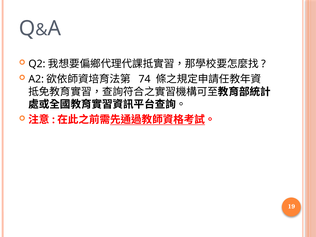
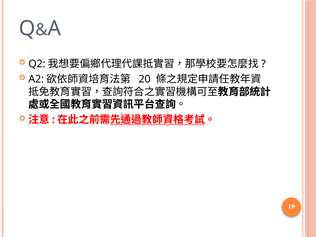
74: 74 -> 20 (145, 79)
